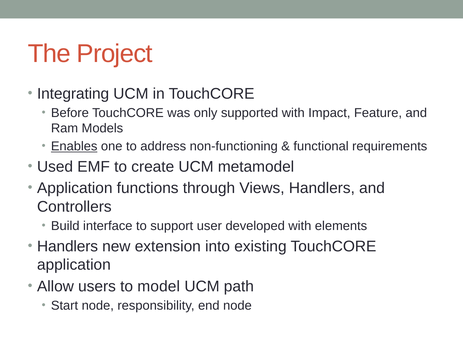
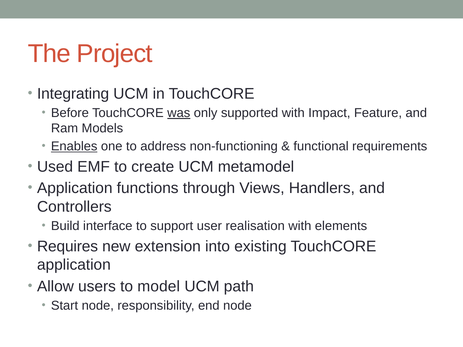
was underline: none -> present (179, 113)
developed: developed -> realisation (255, 226)
Handlers: Handlers -> Requires (68, 246)
